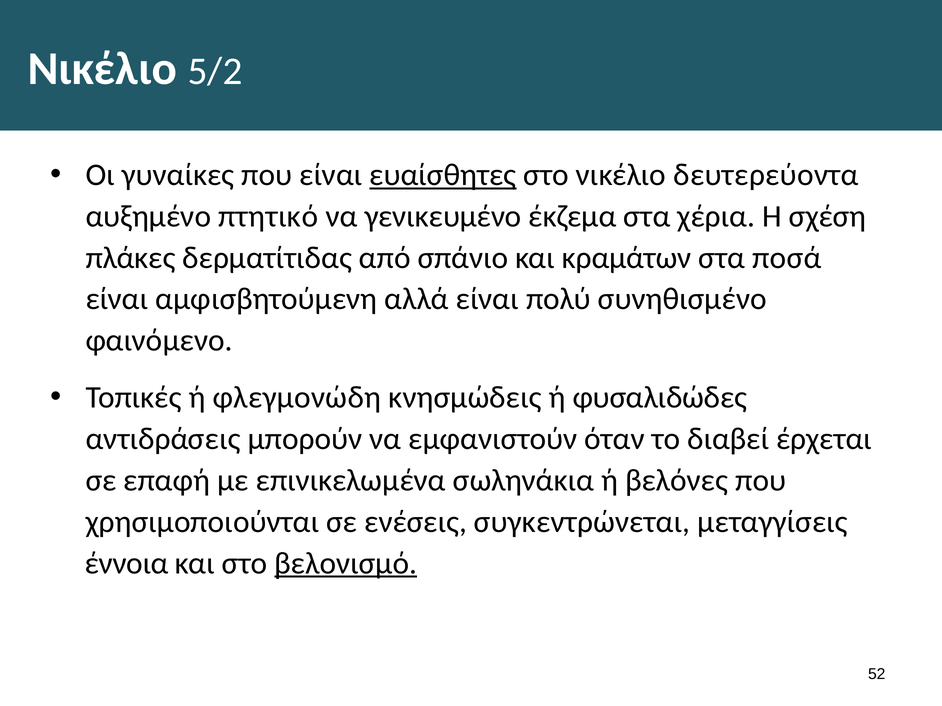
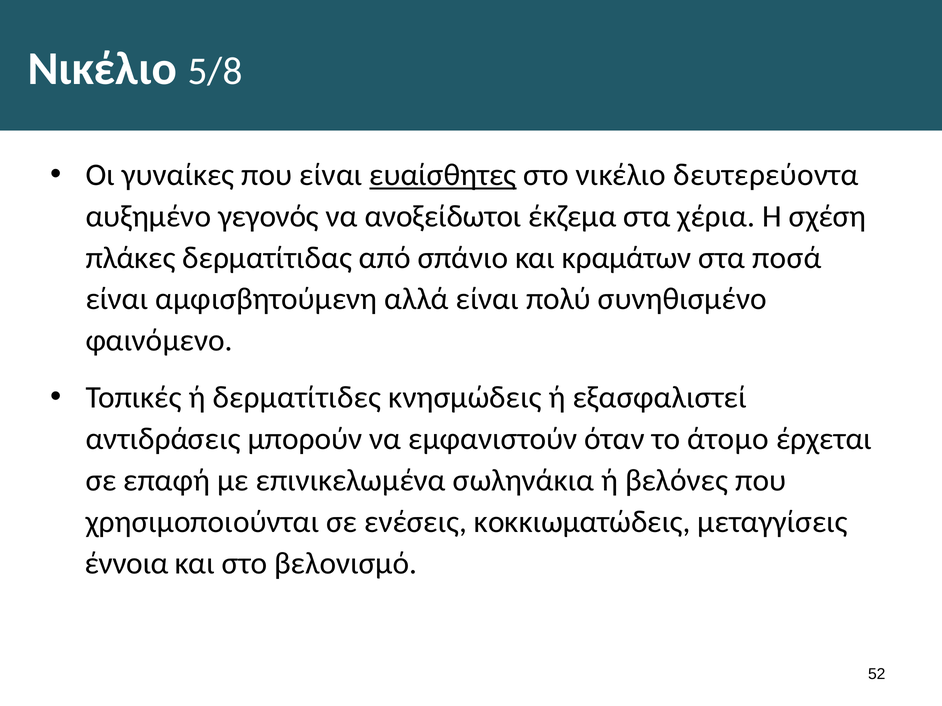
5/2: 5/2 -> 5/8 (215, 71)
πτητικό: πτητικό -> γεγονός (268, 216)
γενικευμένο: γενικευμένο -> ανοξείδωτοι (443, 216)
φλεγμονώδη: φλεγμονώδη -> δερματίτιδες (297, 398)
φυσαλιδώδες: φυσαλιδώδες -> εξασφαλιστεί (660, 398)
διαβεί: διαβεί -> άτομο (728, 439)
συγκεντρώνεται: συγκεντρώνεται -> κοκκιωματώδεις (582, 522)
βελονισμό underline: present -> none (346, 564)
